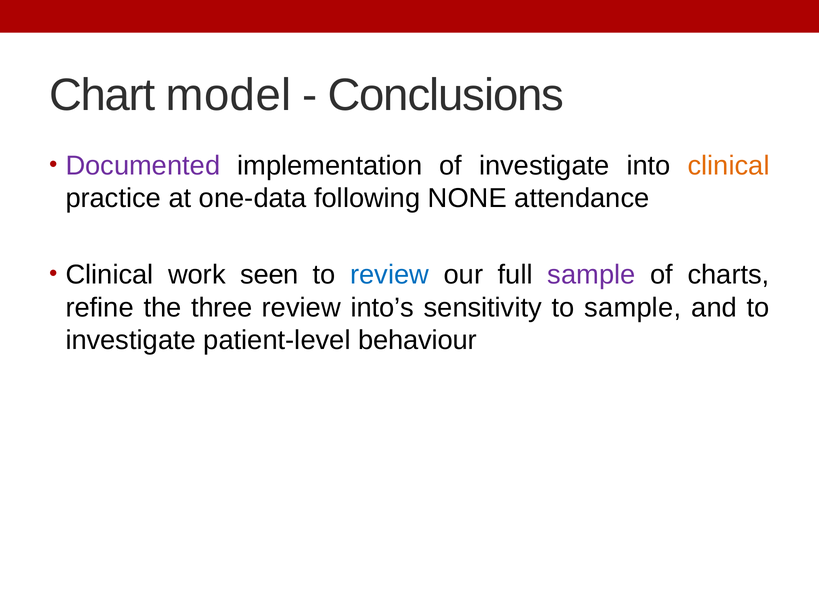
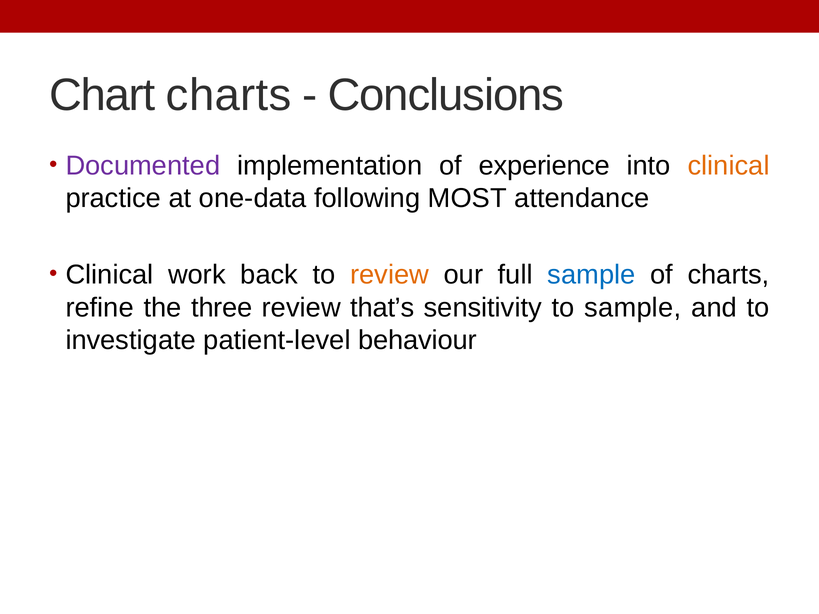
Chart model: model -> charts (229, 95)
of investigate: investigate -> experience (544, 166)
NONE: NONE -> MOST (467, 198)
seen: seen -> back (269, 275)
review colour: blue -> orange (390, 275)
sample colour: purple -> blue (591, 275)
into’s: into’s -> that’s (382, 308)
